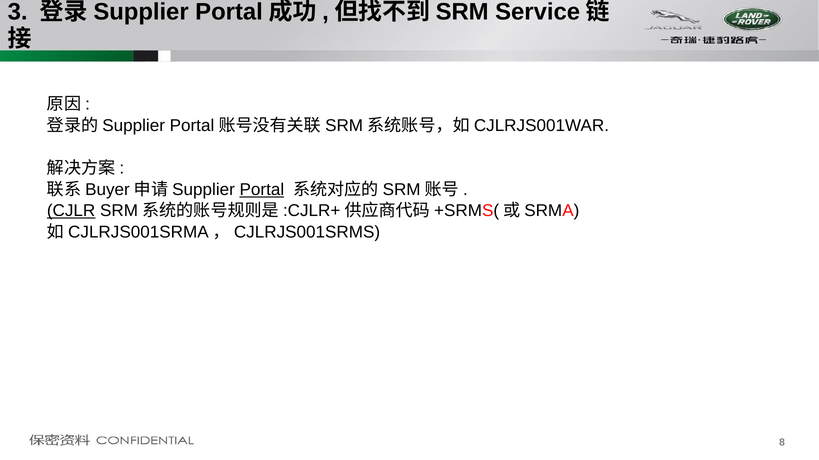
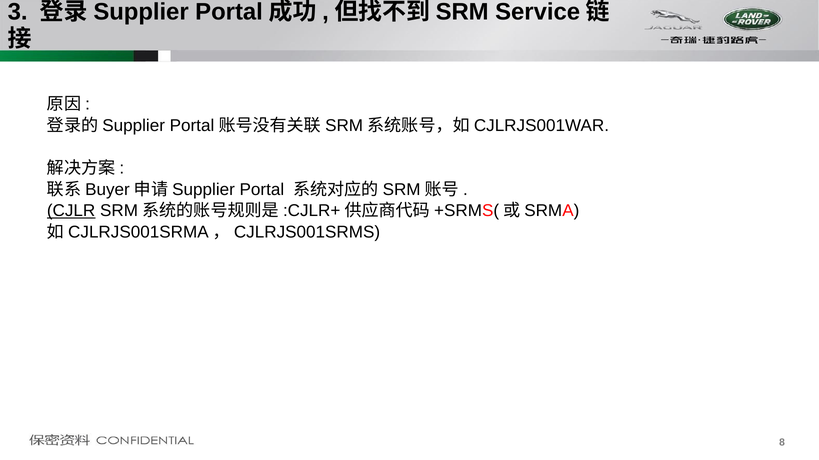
Portal underline: present -> none (262, 190)
